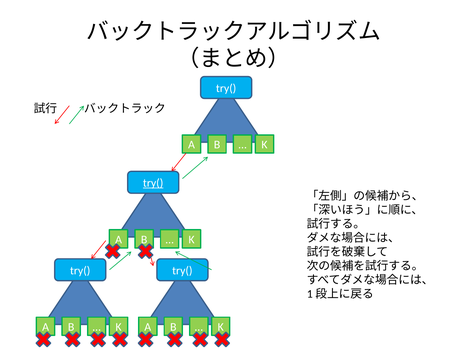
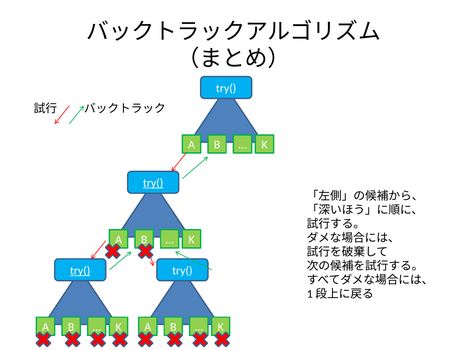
try( underline: none -> present (80, 271)
